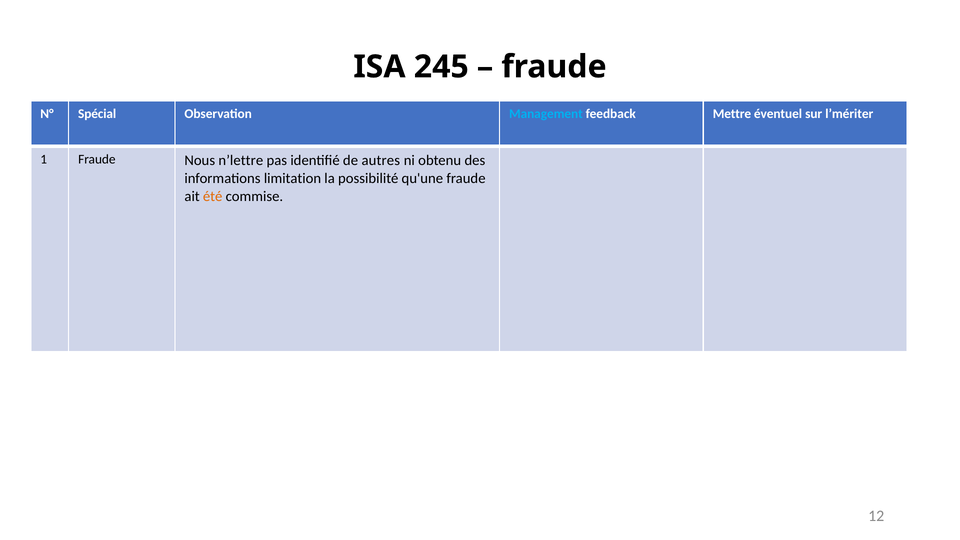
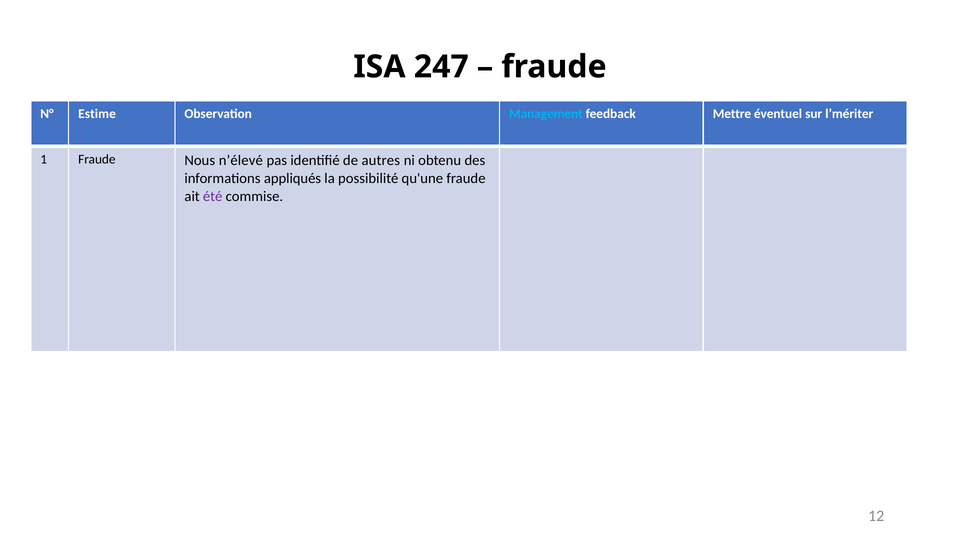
245: 245 -> 247 (441, 67)
Spécial: Spécial -> Estime (97, 114)
n’lettre: n’lettre -> n’élevé (241, 160)
limitation: limitation -> appliqués (293, 179)
été colour: orange -> purple (213, 197)
